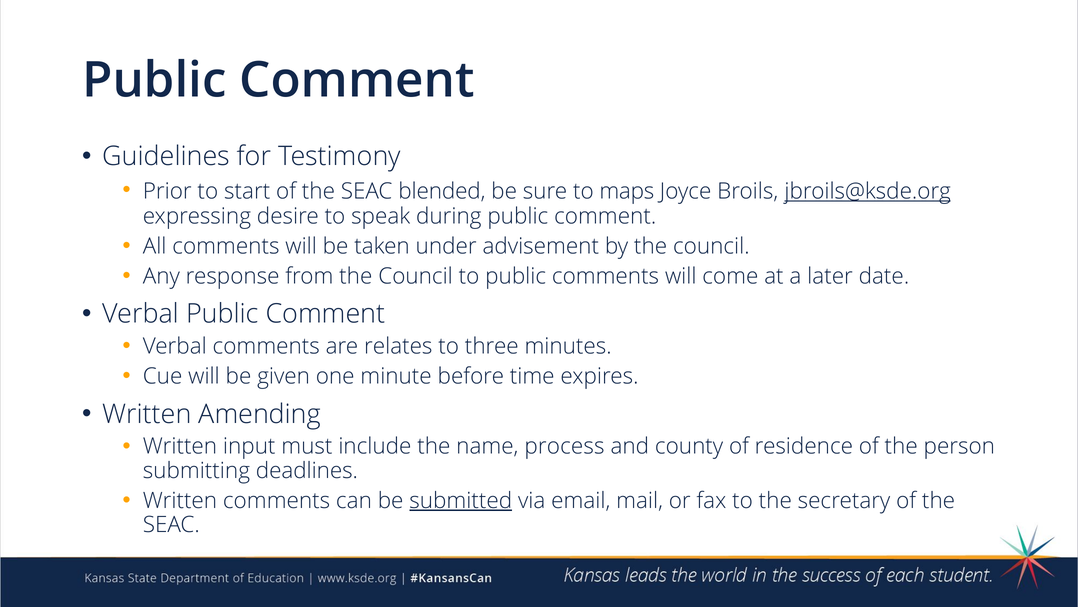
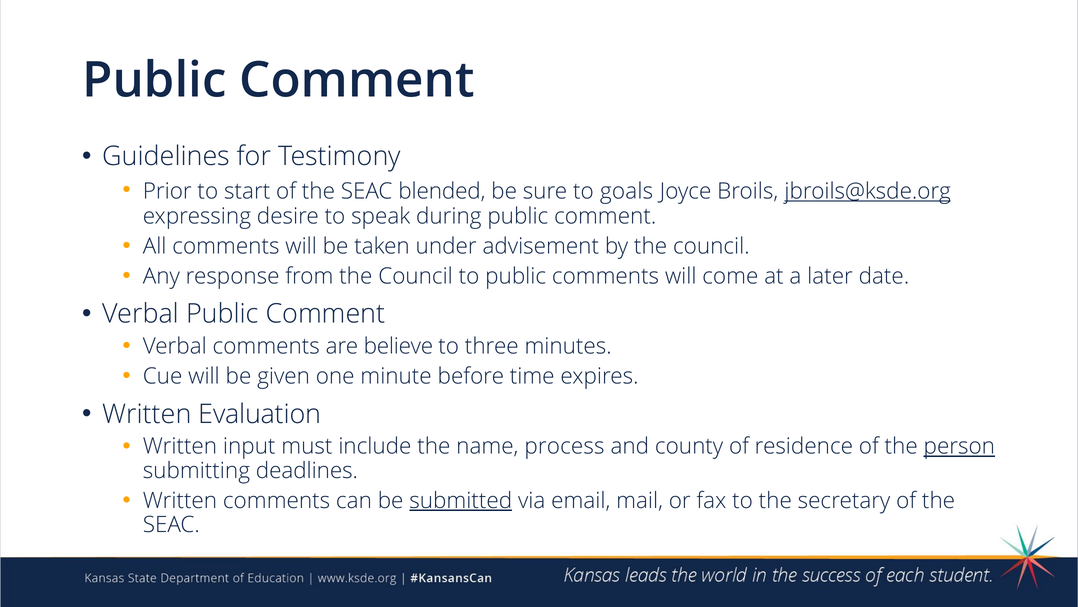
maps: maps -> goals (627, 191)
relates: relates -> believe (398, 346)
Amending: Amending -> Evaluation (260, 414)
person underline: none -> present (959, 446)
